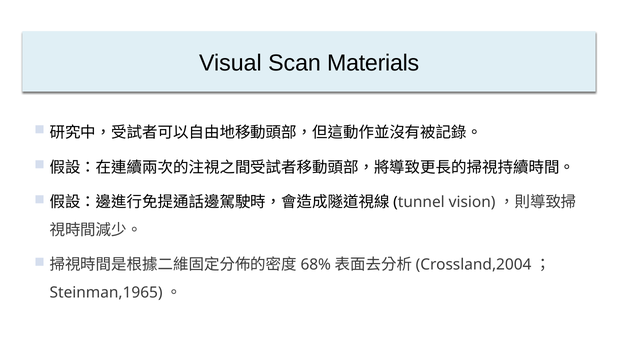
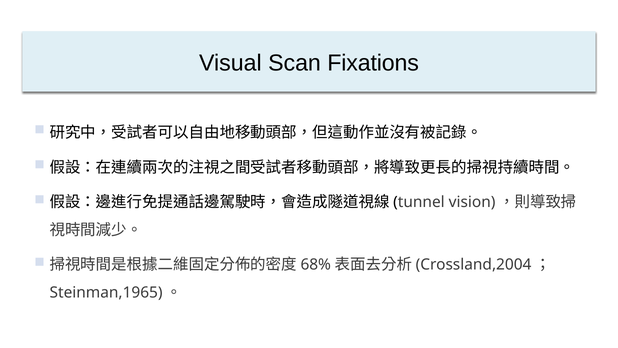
Materials: Materials -> Fixations (373, 63)
